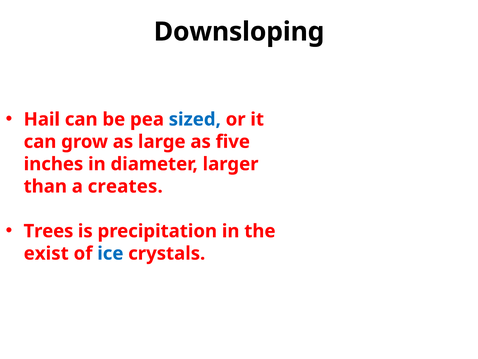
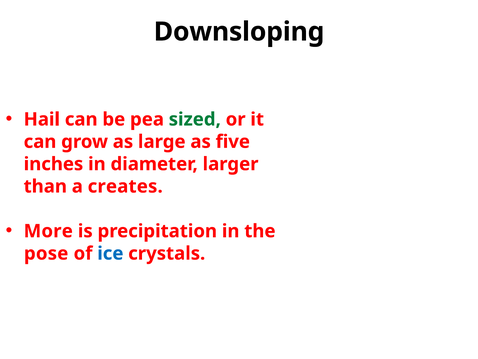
sized colour: blue -> green (195, 119)
Trees: Trees -> More (48, 231)
exist: exist -> pose (46, 253)
